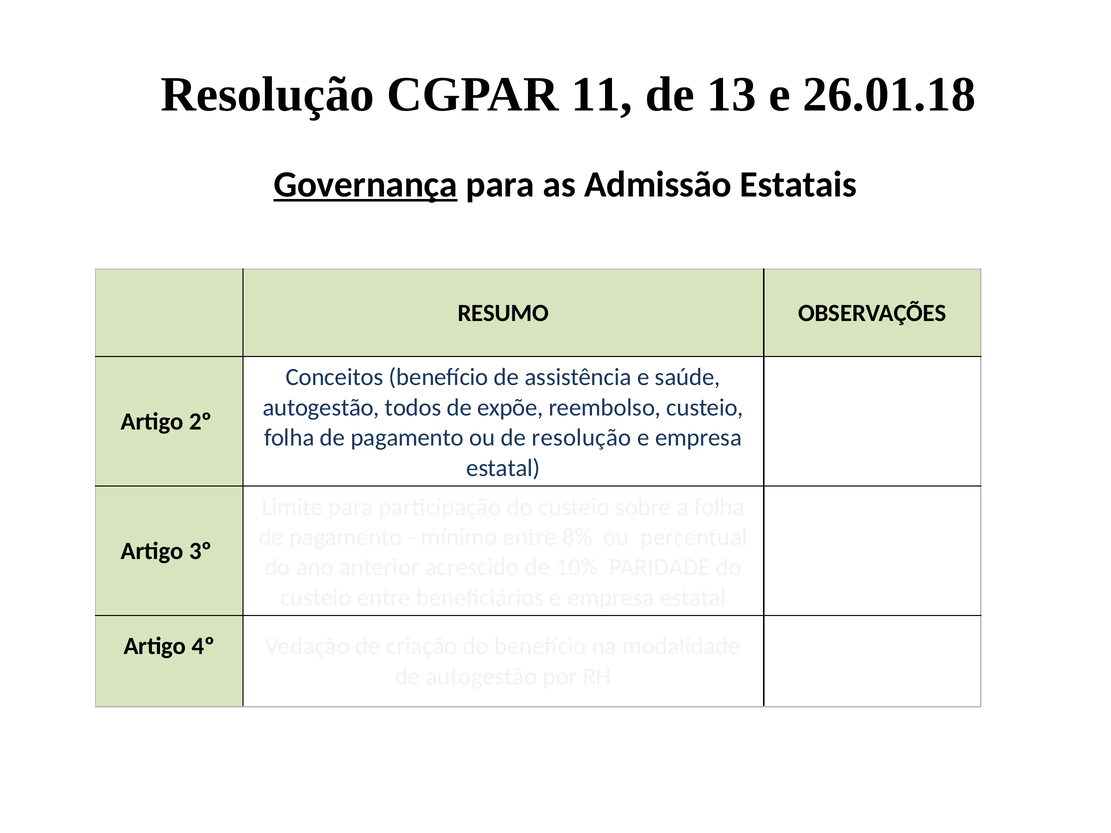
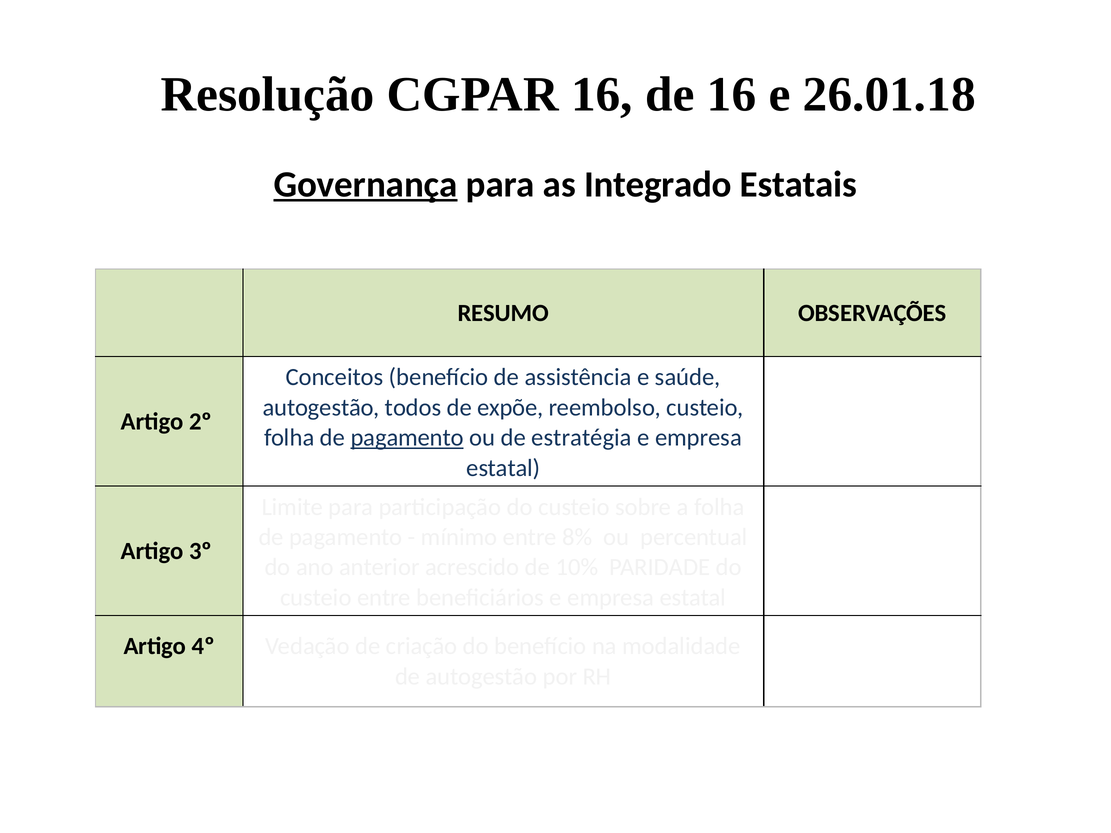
CGPAR 11: 11 -> 16 (602, 94)
de 13: 13 -> 16 (732, 94)
Admissão: Admissão -> Integrado (658, 184)
pagamento underline: none -> present (407, 438)
de resolução: resolução -> estratégia (582, 438)
